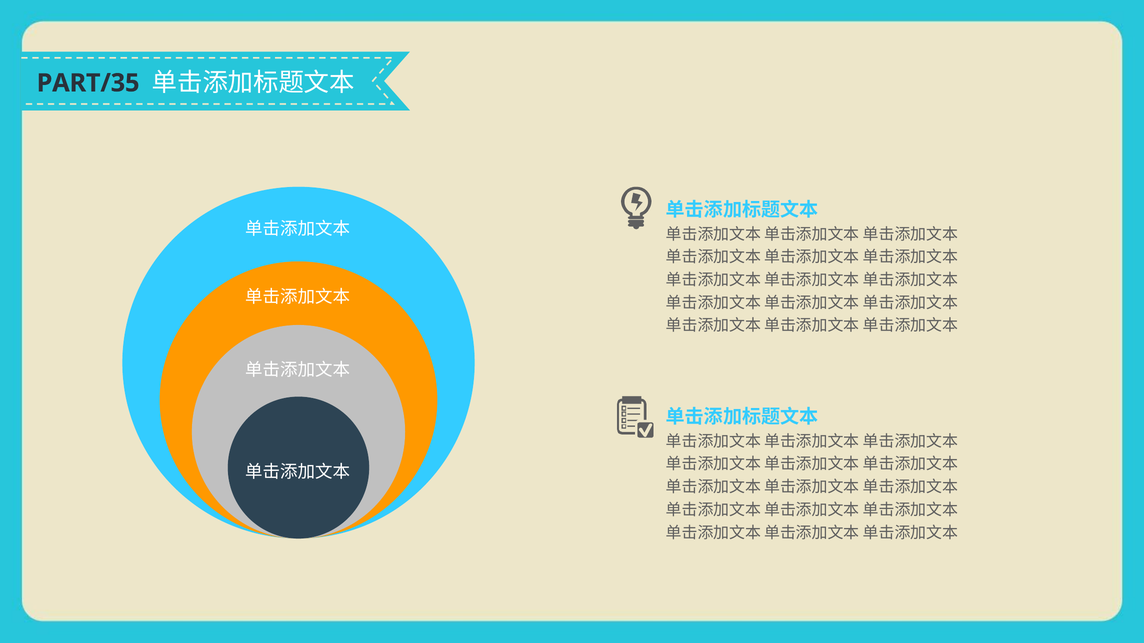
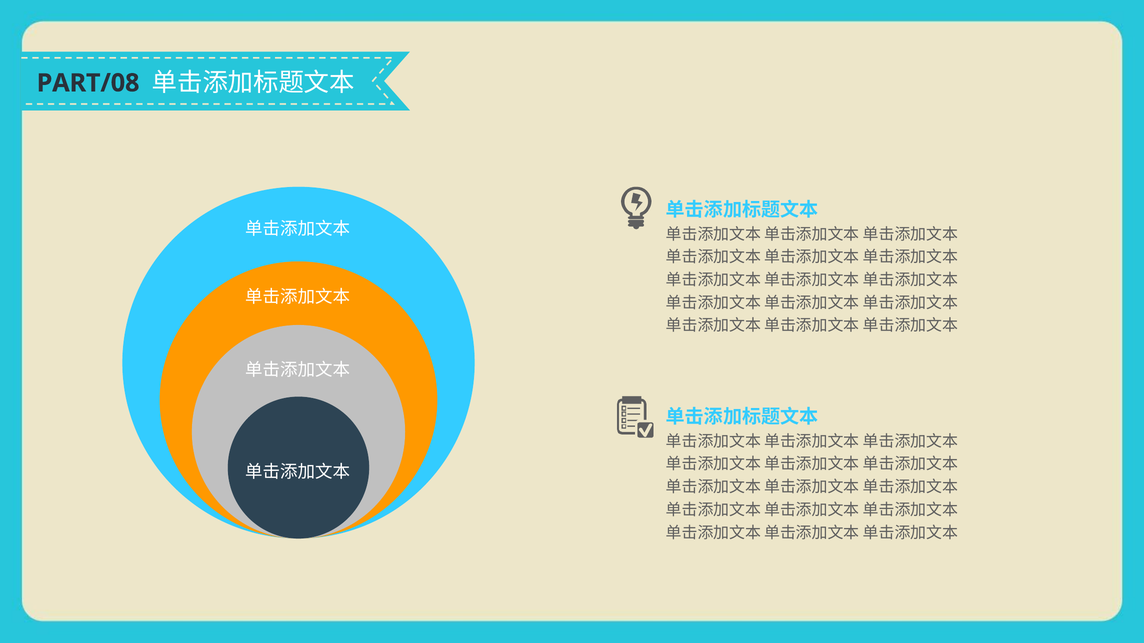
PART/35: PART/35 -> PART/08 (88, 83)
